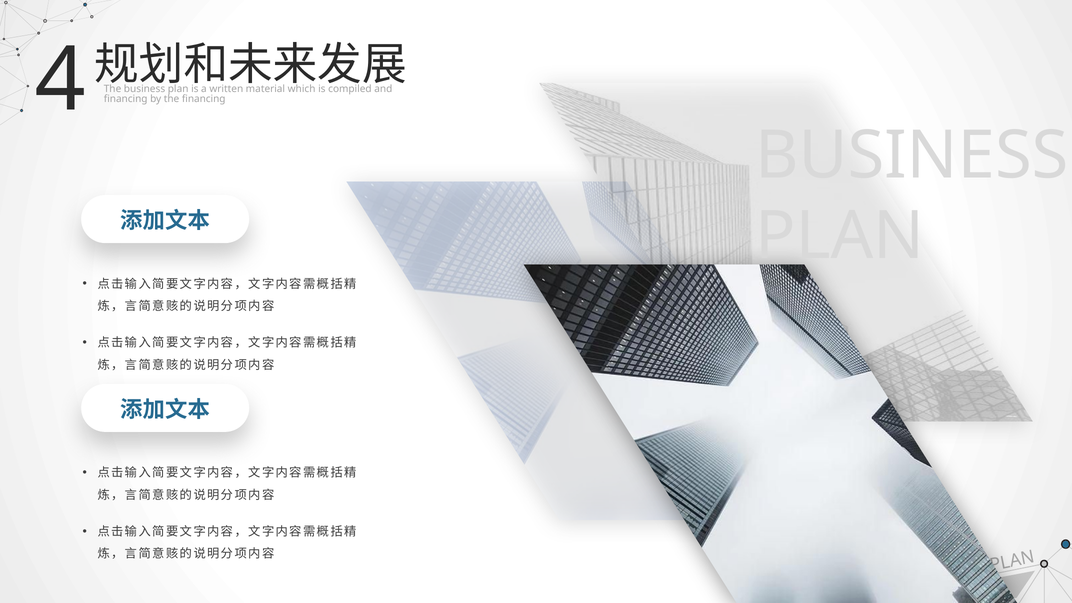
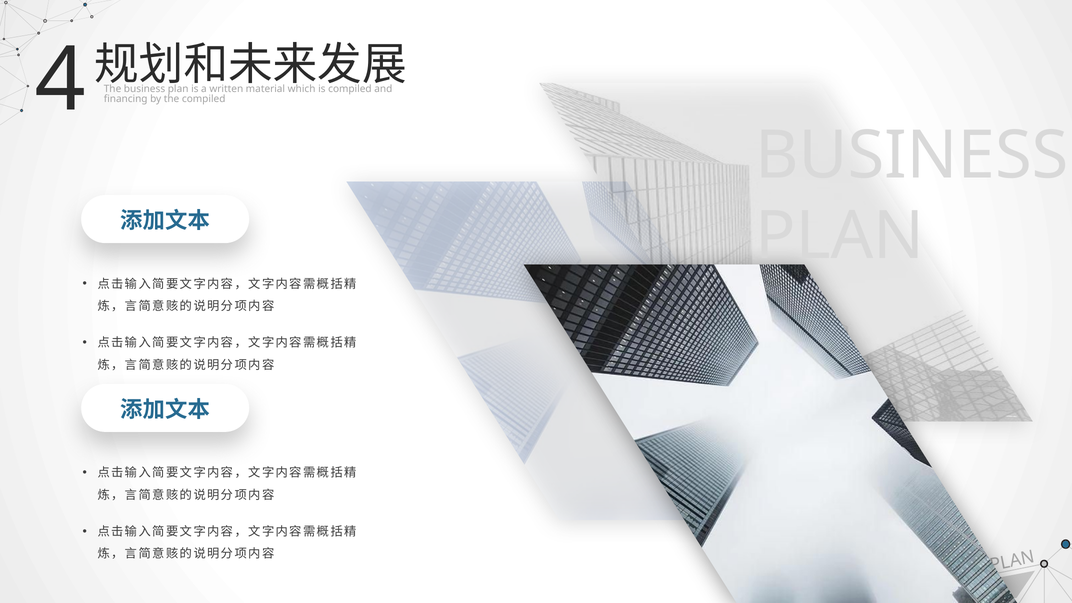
the financing: financing -> compiled (204, 99)
